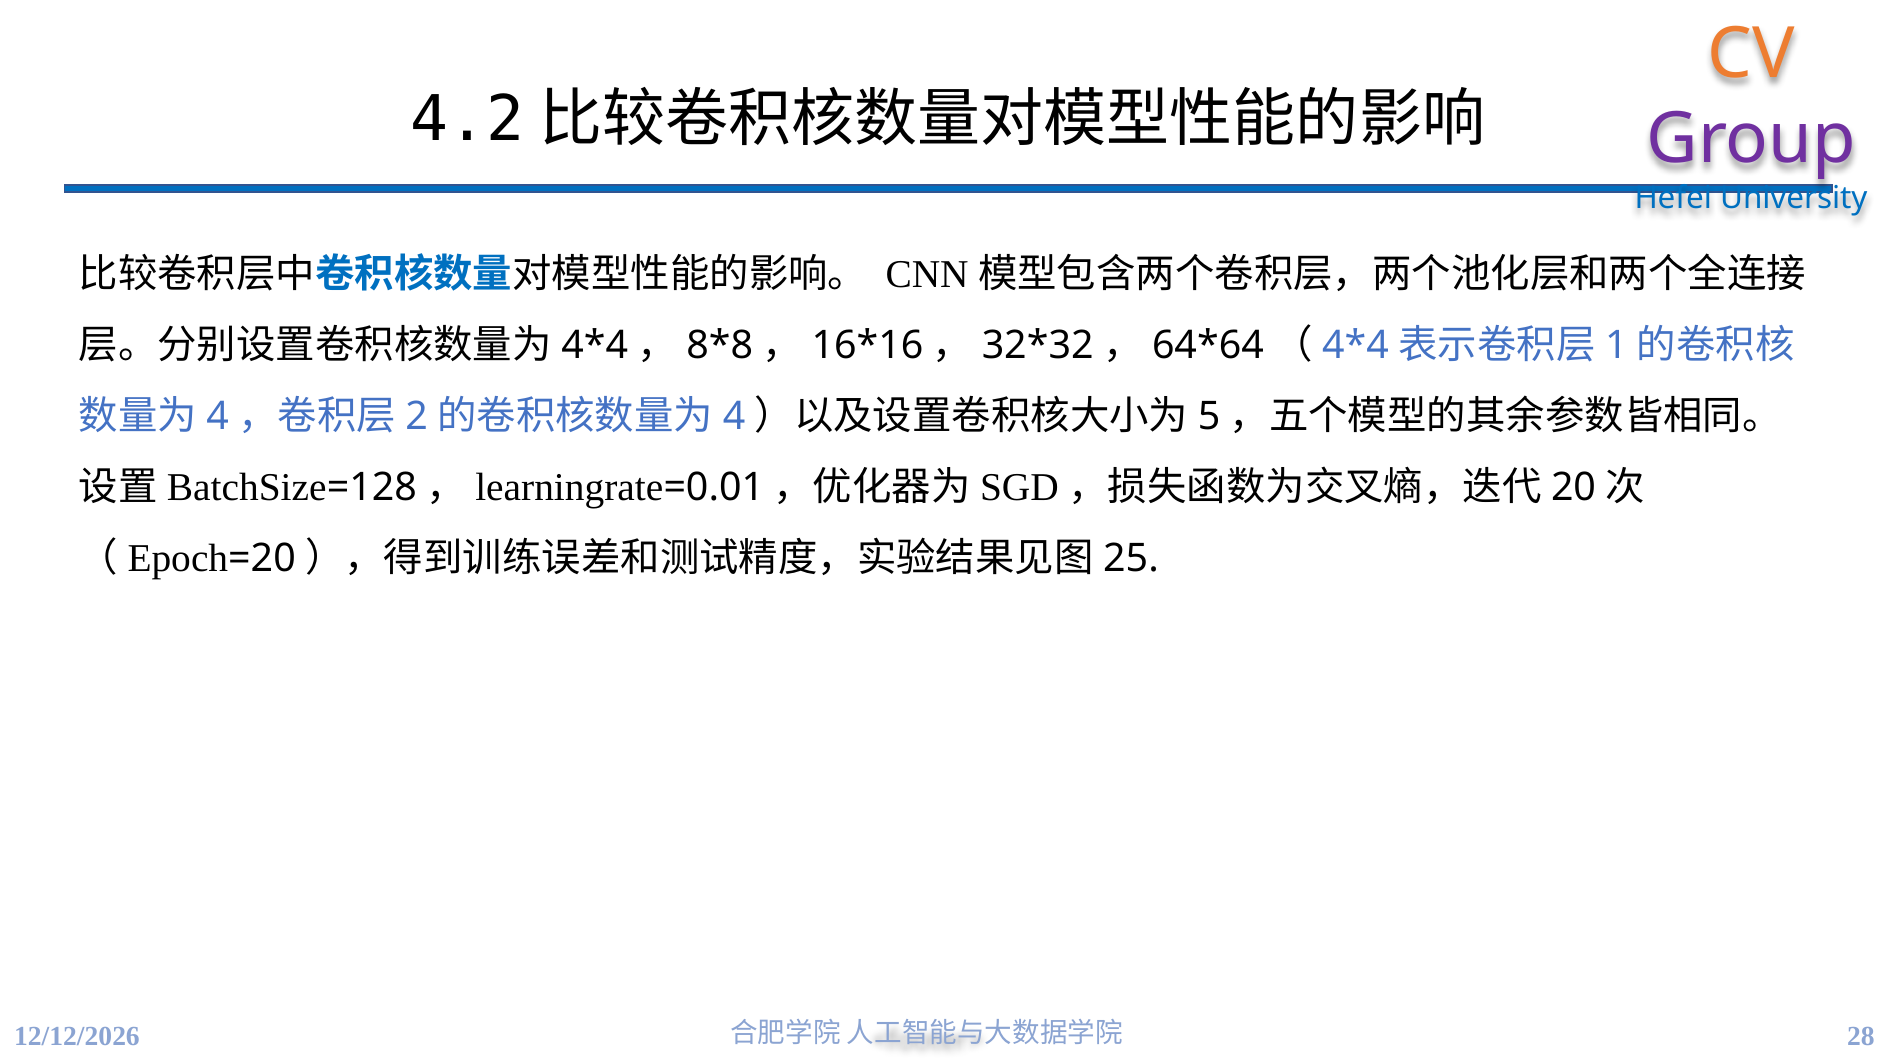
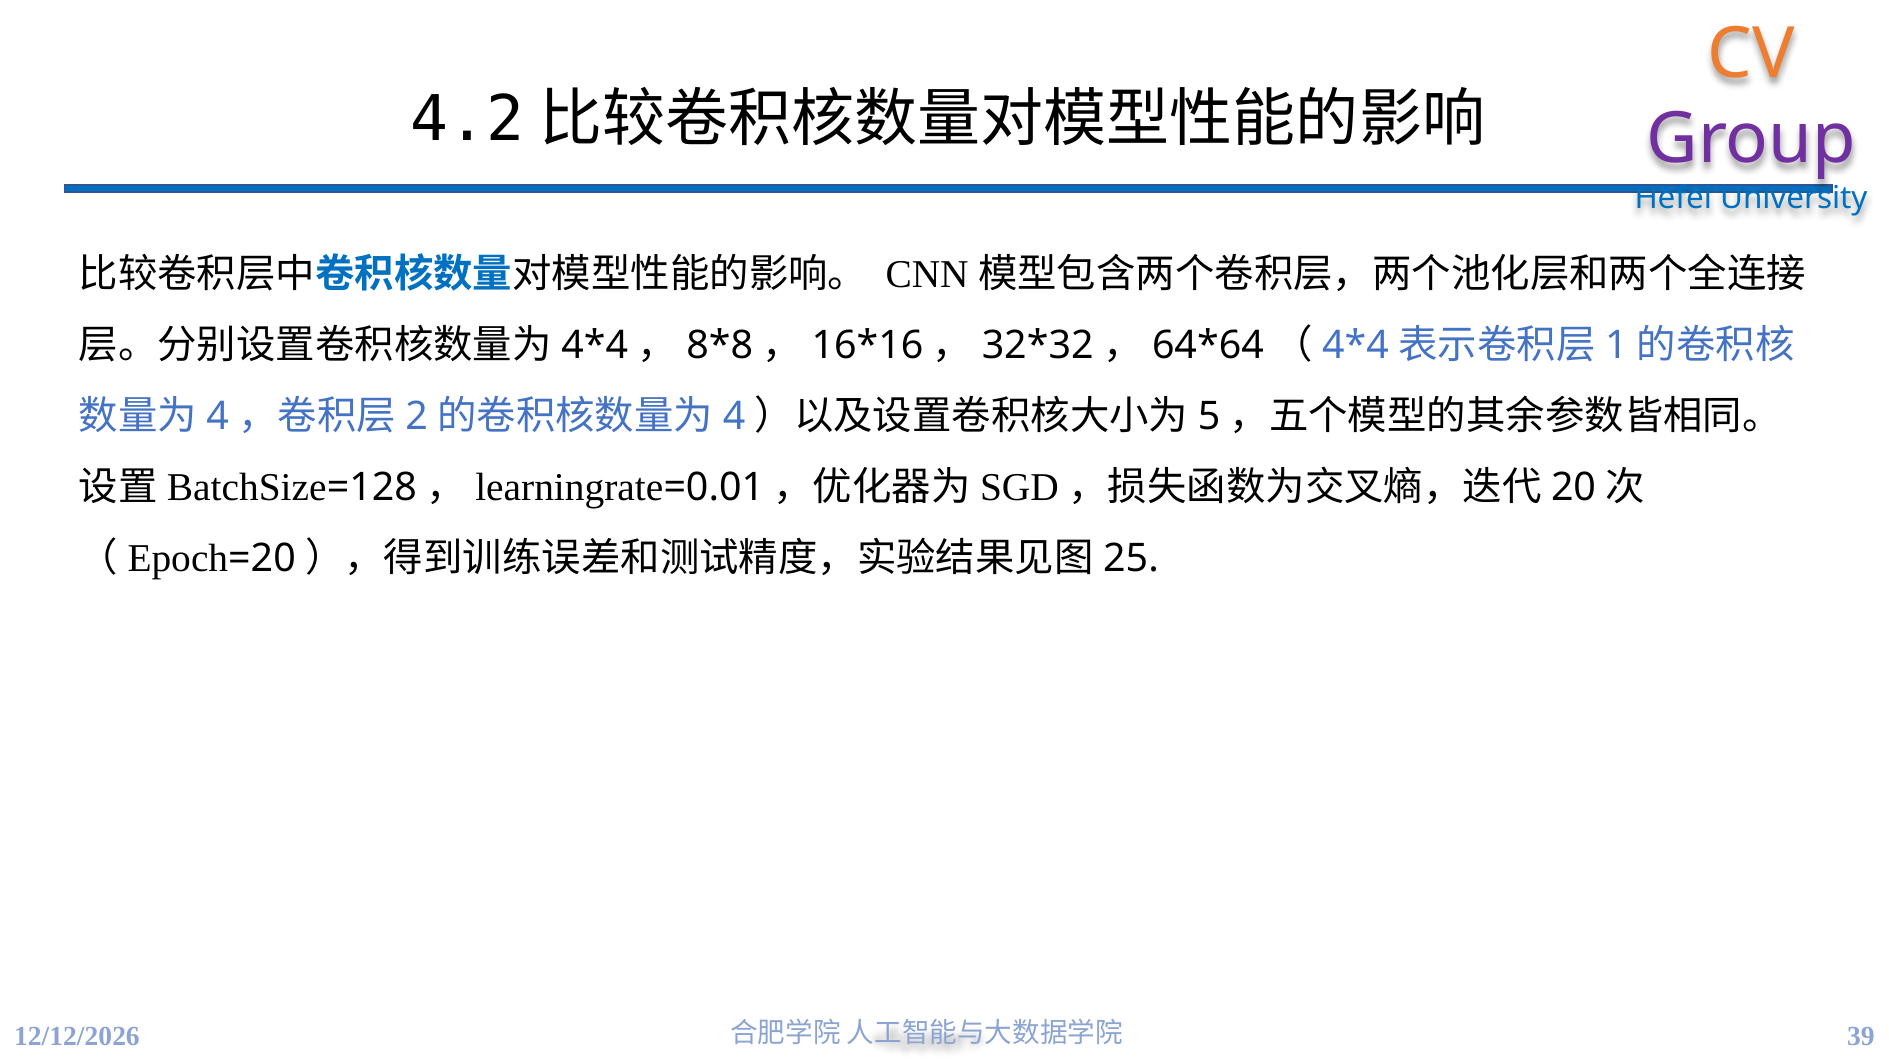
28: 28 -> 39 (1861, 1036)
